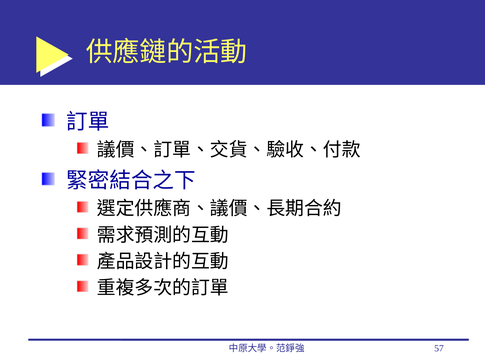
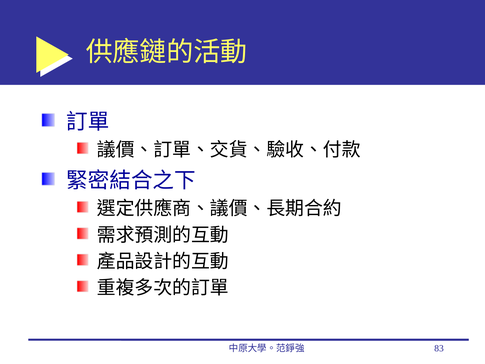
57: 57 -> 83 (439, 348)
